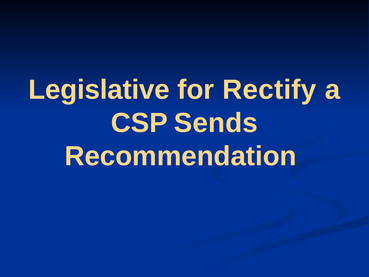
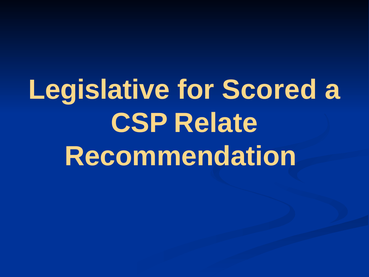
Rectify: Rectify -> Scored (269, 90)
Sends: Sends -> Relate (216, 123)
